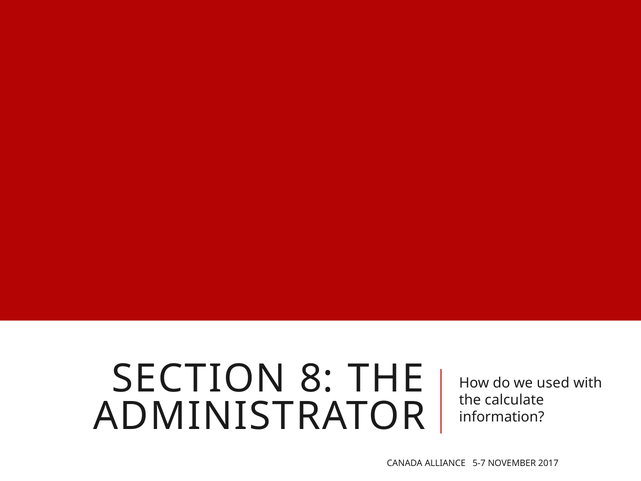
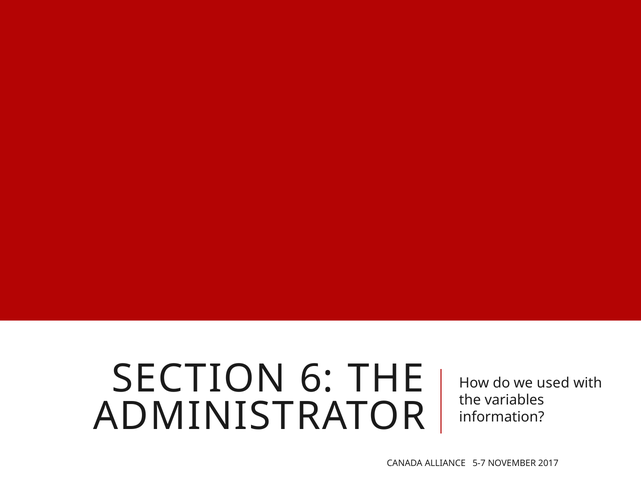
8: 8 -> 6 (317, 379)
calculate: calculate -> variables (514, 400)
